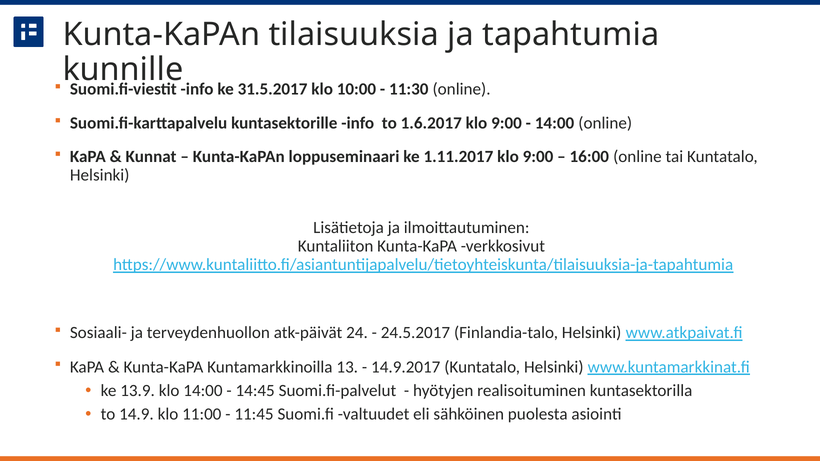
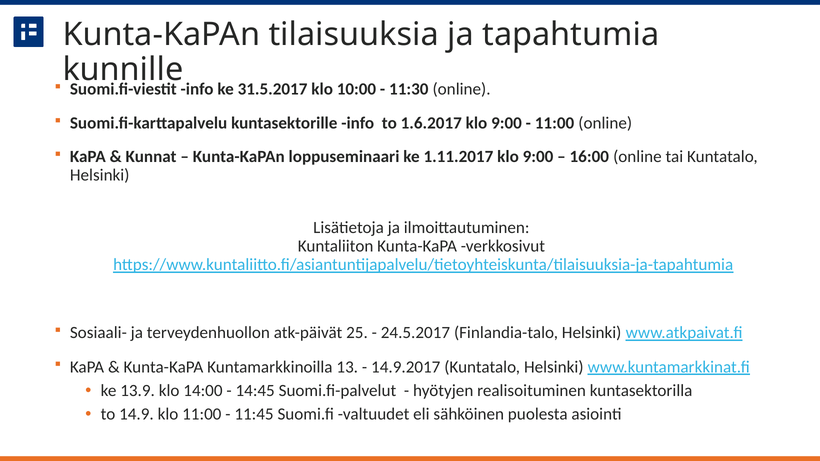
14:00: 14:00 -> 11:00 (555, 123)
24: 24 -> 25 (357, 333)
